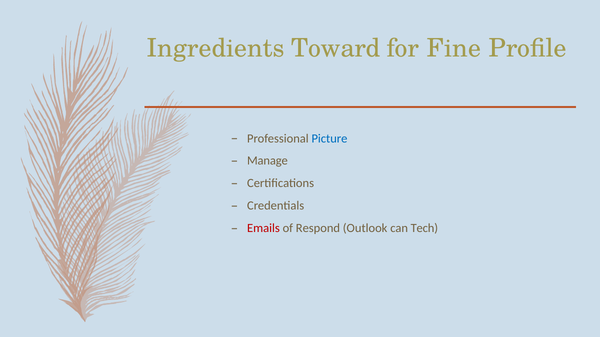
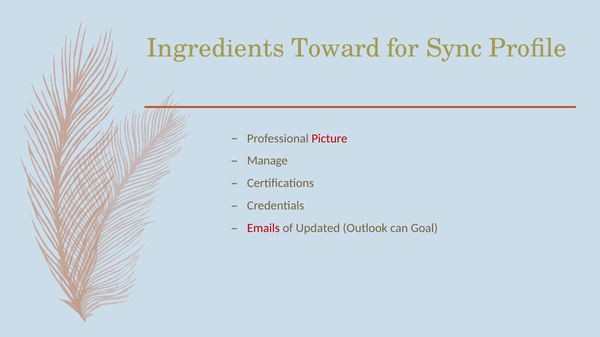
Fine: Fine -> Sync (454, 49)
Picture colour: blue -> red (329, 139)
Respond: Respond -> Updated (318, 229)
Tech: Tech -> Goal (424, 229)
